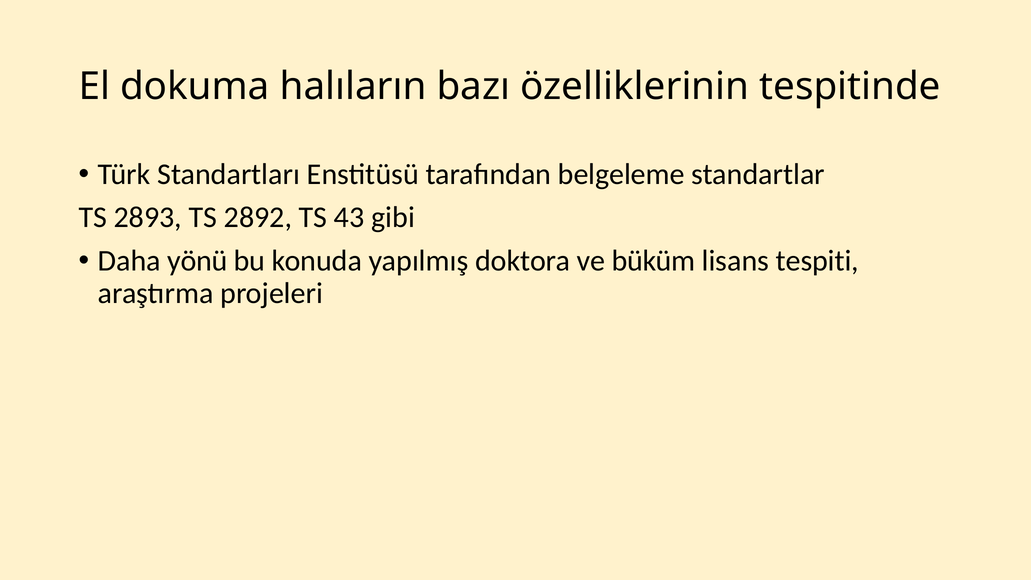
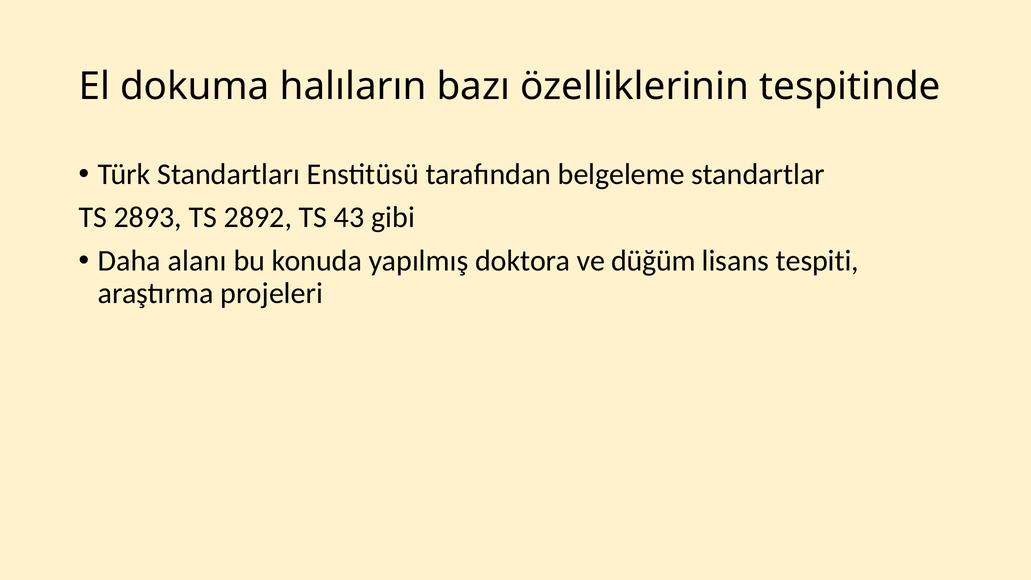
yönü: yönü -> alanı (197, 261)
büküm: büküm -> düğüm (654, 261)
